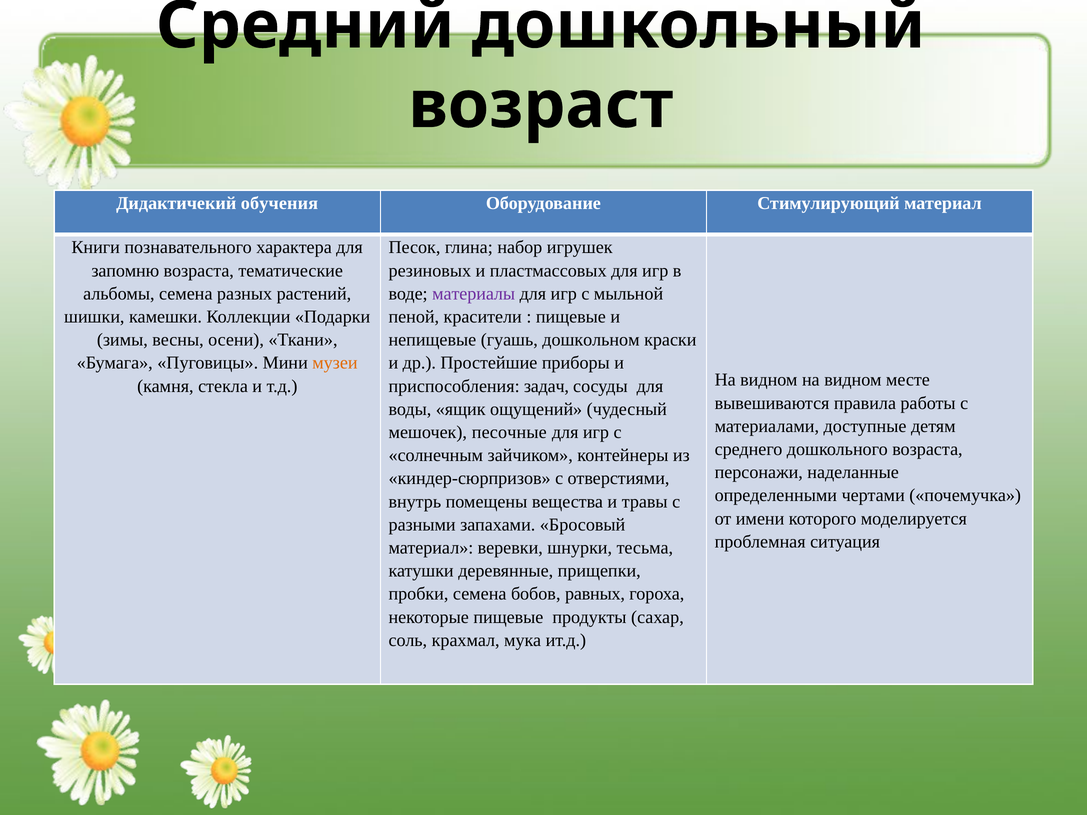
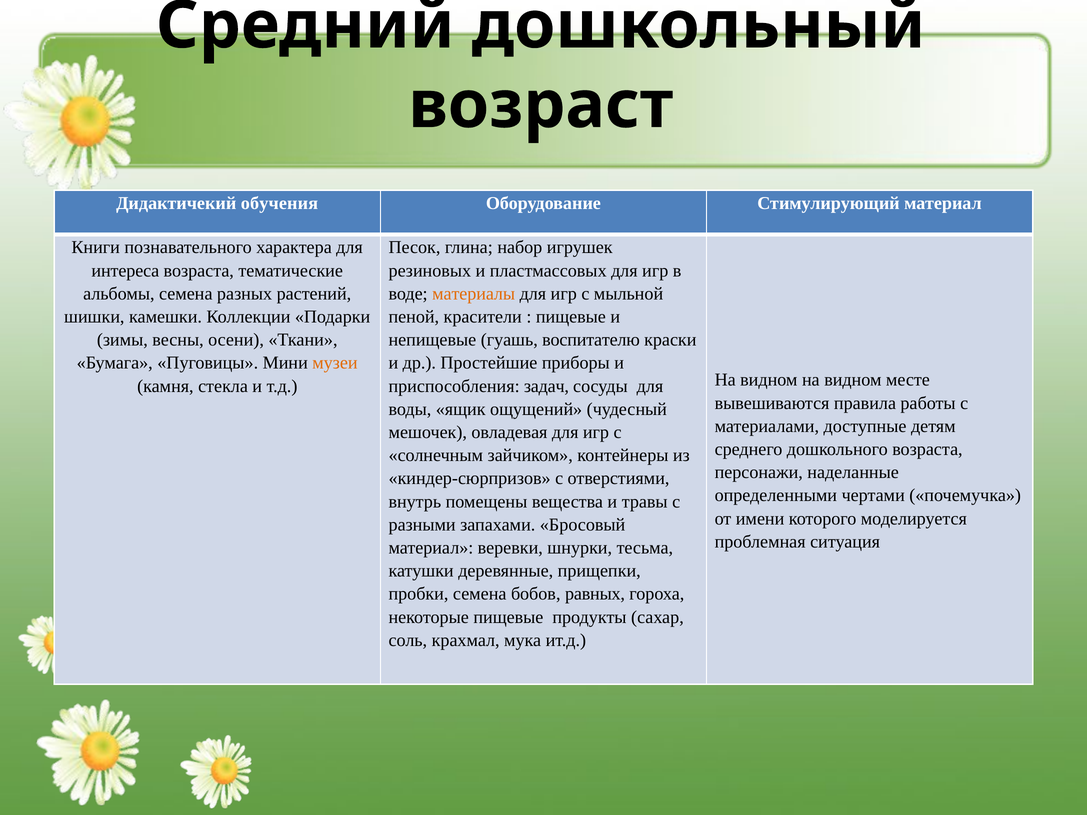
запомню: запомню -> интереса (125, 271)
материалы colour: purple -> orange (474, 294)
дошкольном: дошкольном -> воспитателю (591, 340)
песочные: песочные -> овладевая (509, 432)
